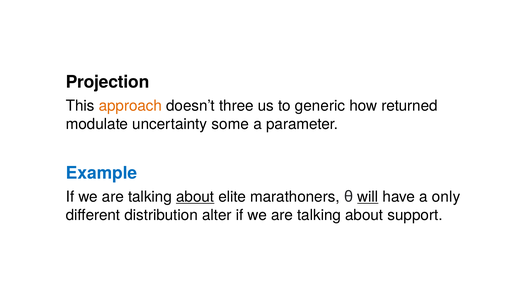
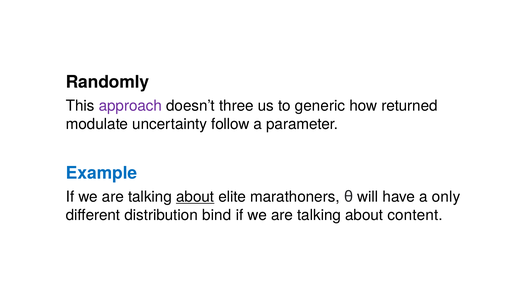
Projection: Projection -> Randomly (108, 82)
approach colour: orange -> purple (130, 106)
some: some -> follow (230, 124)
will underline: present -> none (368, 196)
alter: alter -> bind (217, 215)
support: support -> content (415, 215)
